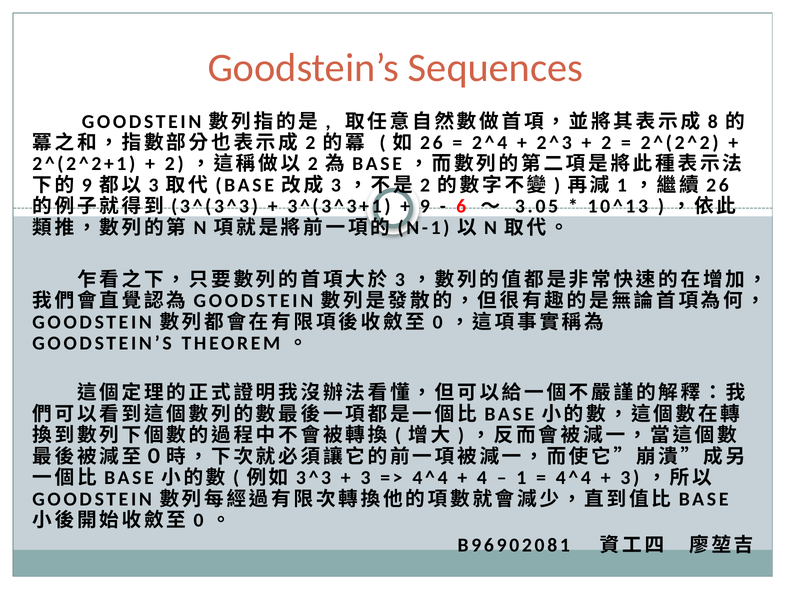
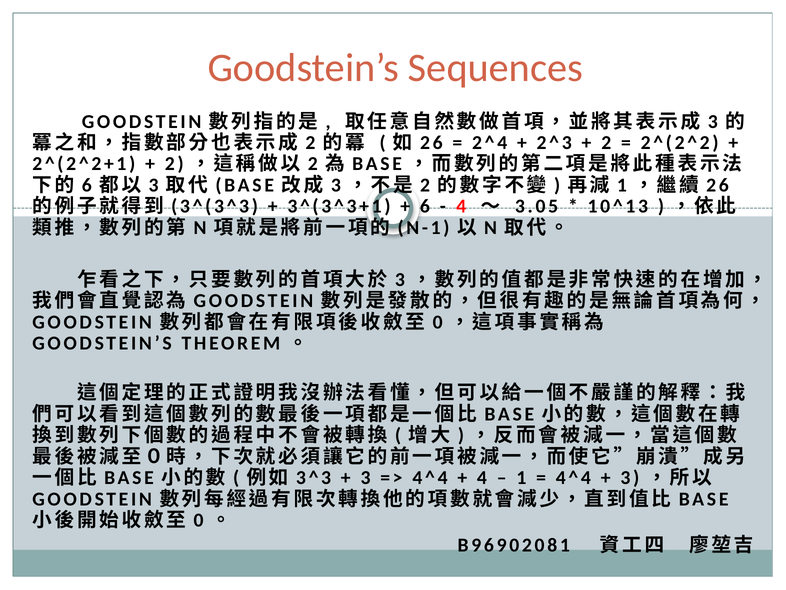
8: 8 -> 3 (713, 121)
9: 9 -> 6 (87, 185)
9: 9 -> 6 (425, 206)
6: 6 -> 4 (461, 206)
